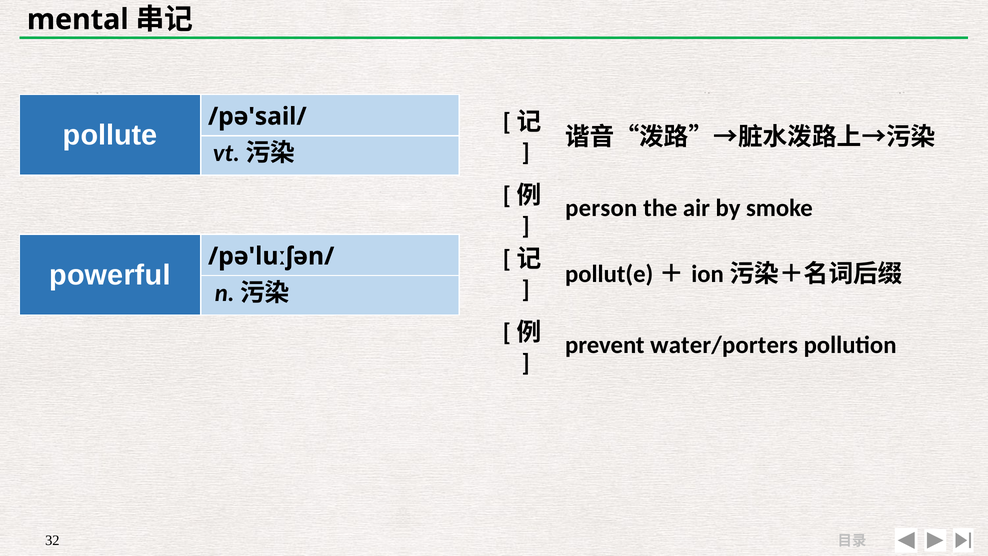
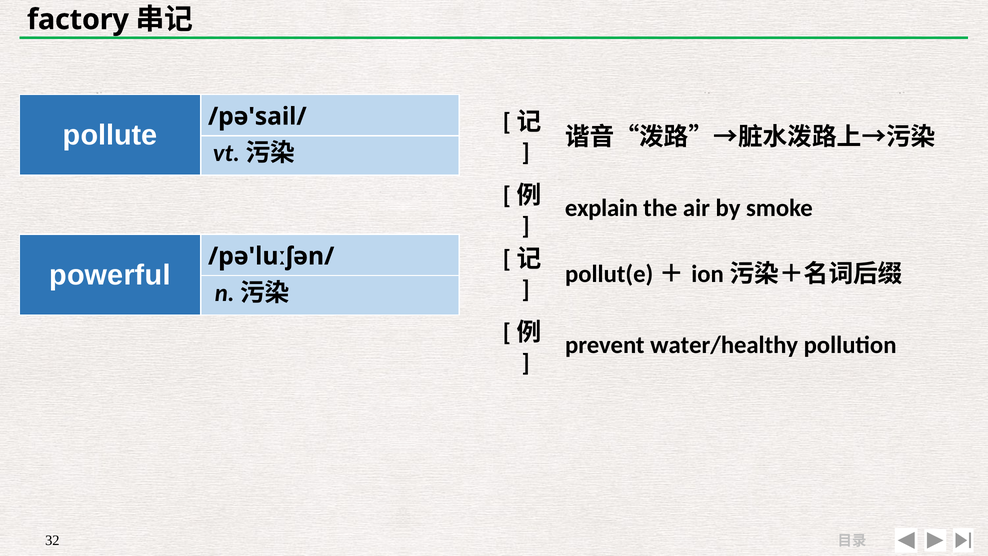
mental: mental -> factory (78, 20)
person: person -> explain (602, 208)
water/porters: water/porters -> water/healthy (724, 345)
